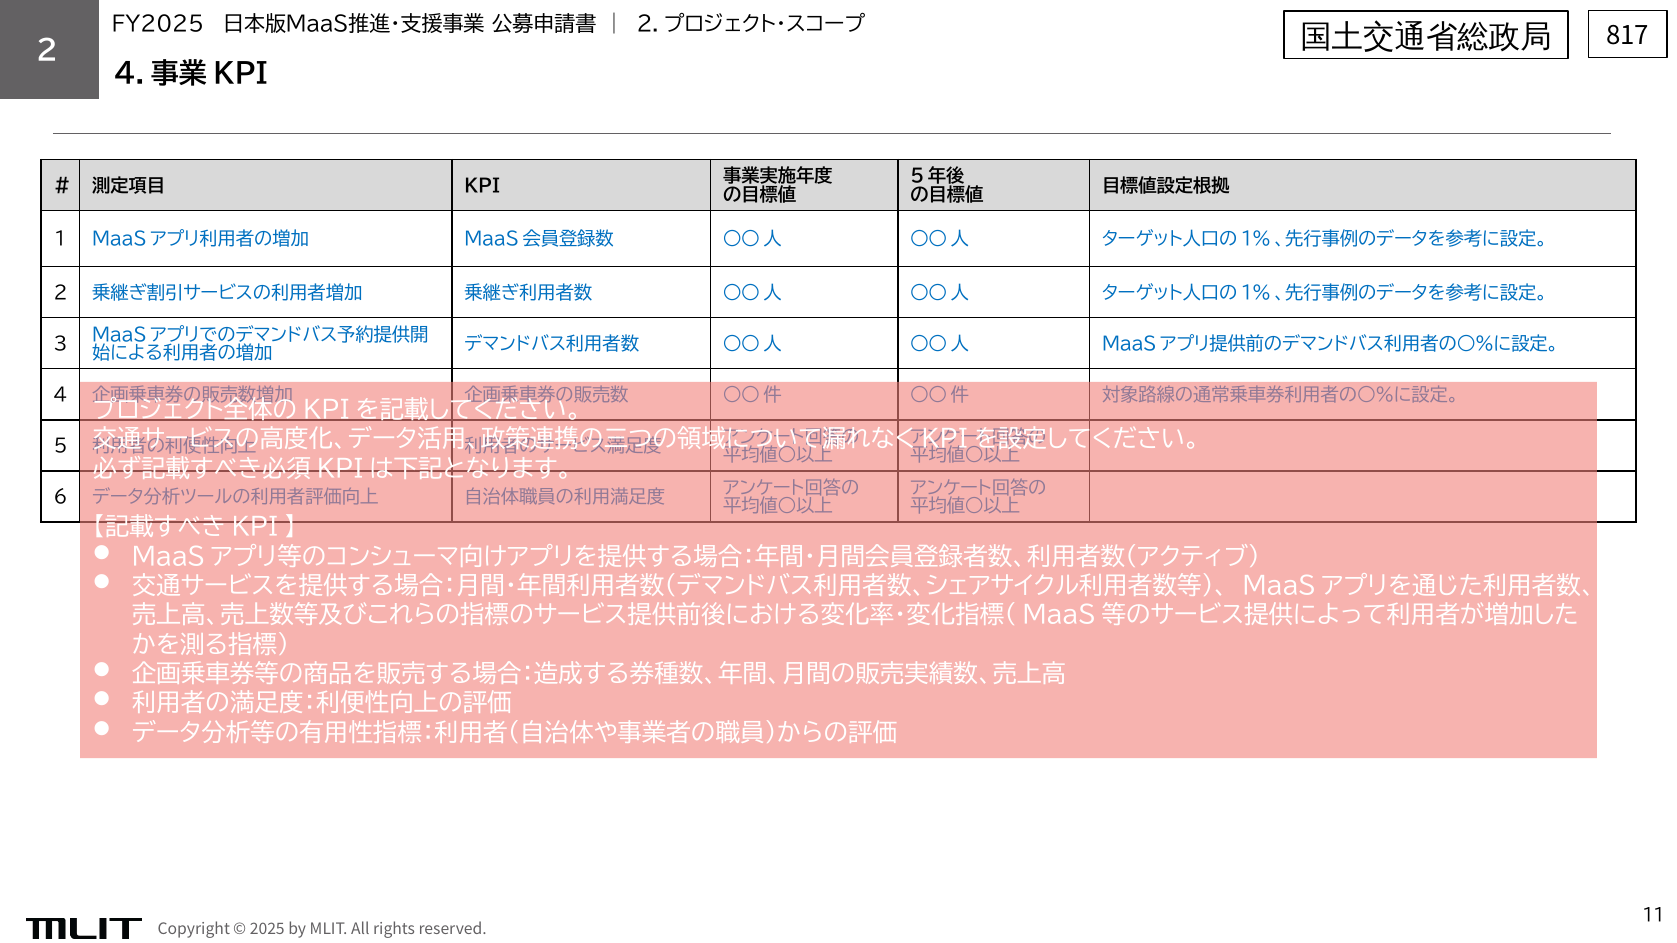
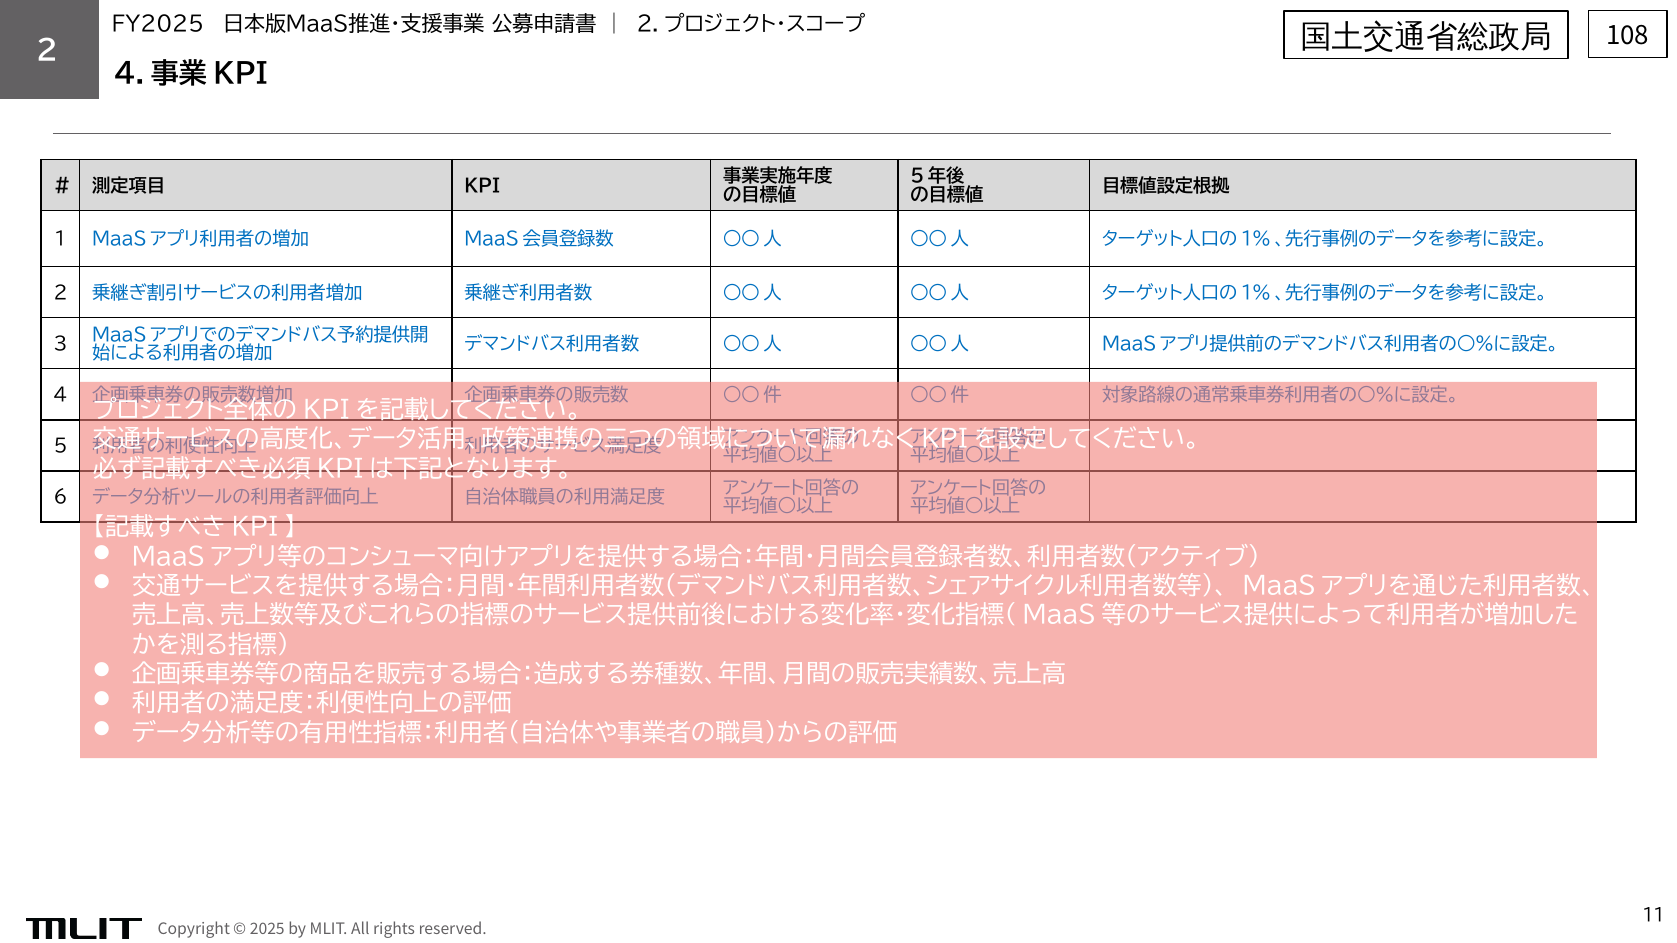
817: 817 -> 108 (1628, 36)
